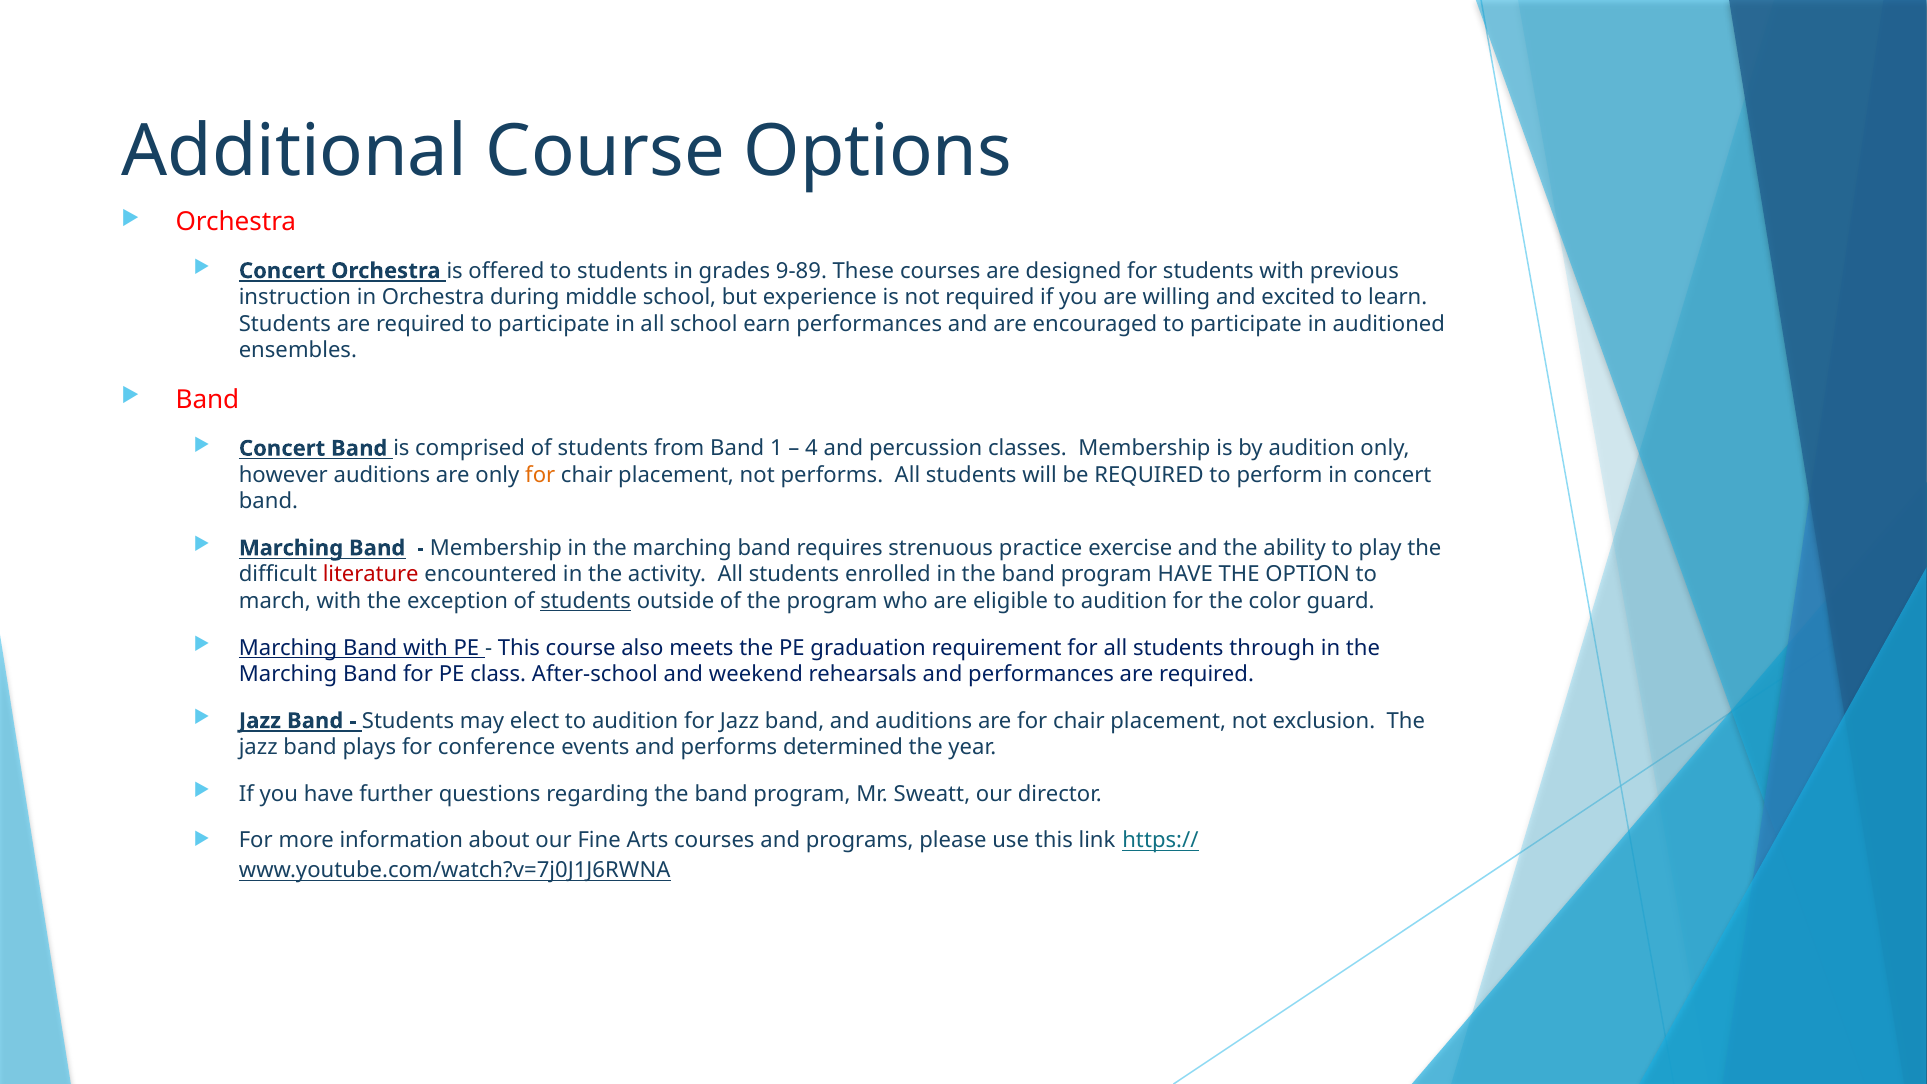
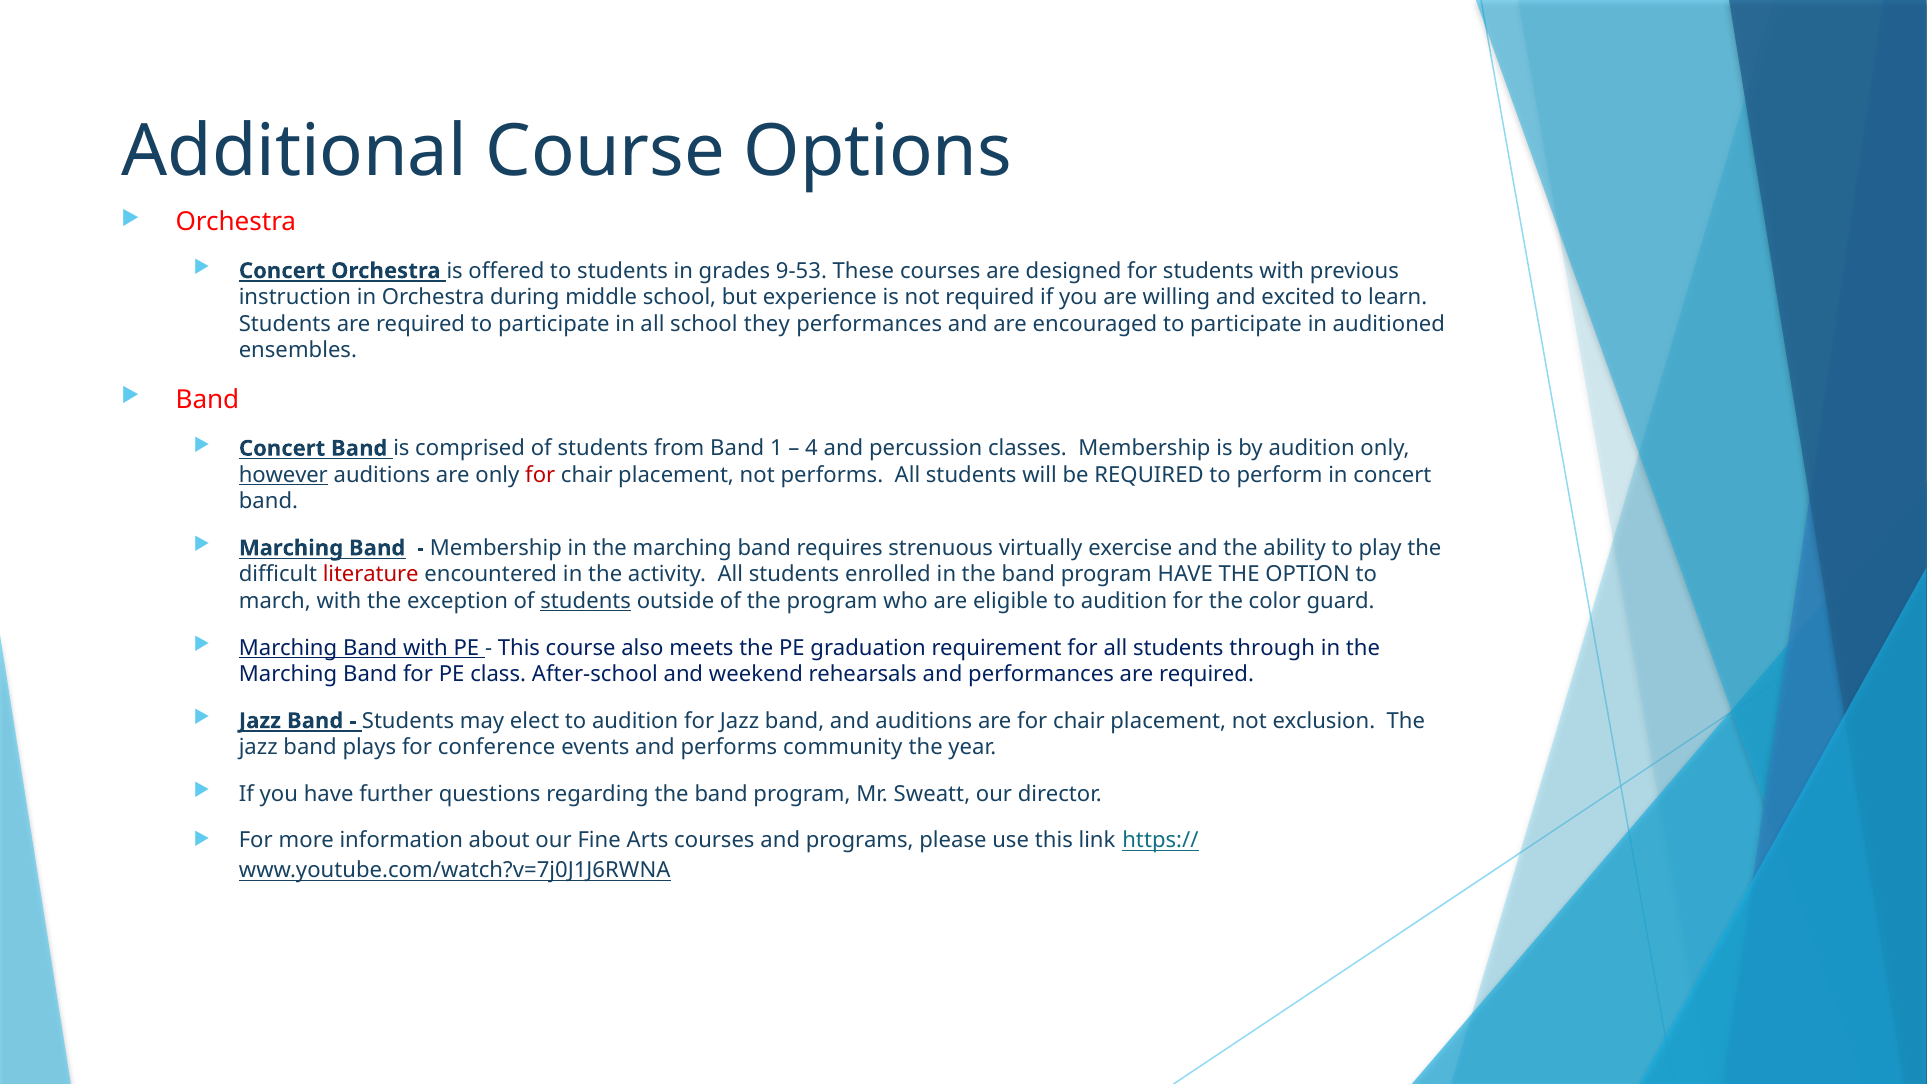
9-89: 9-89 -> 9-53 (801, 271)
earn: earn -> they (767, 324)
however underline: none -> present (283, 475)
for colour: orange -> red (540, 475)
practice: practice -> virtually (1041, 548)
determined: determined -> community (843, 747)
